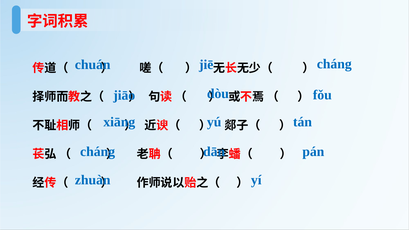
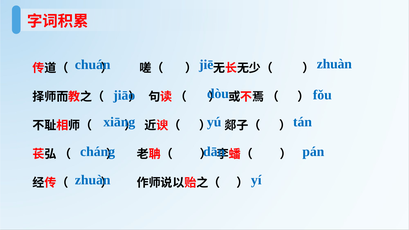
cháng: cháng -> zhuàn (334, 64)
